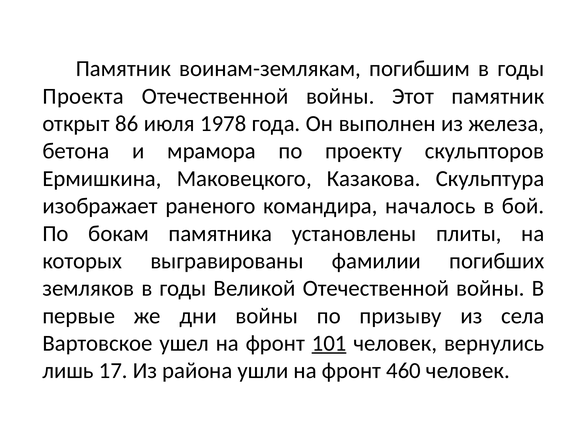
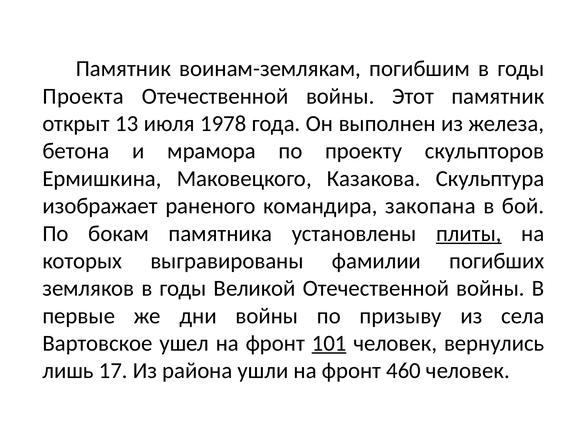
86: 86 -> 13 (127, 123)
началось: началось -> закопана (430, 206)
плиты underline: none -> present (469, 233)
